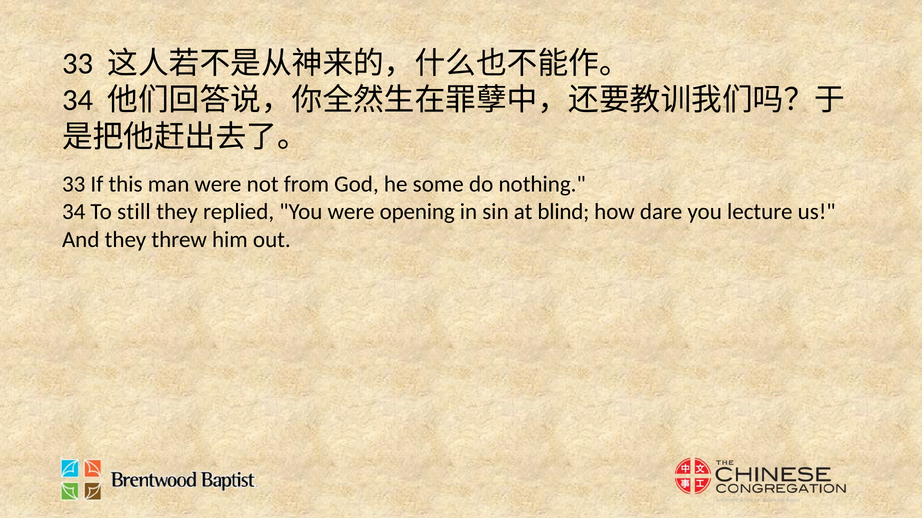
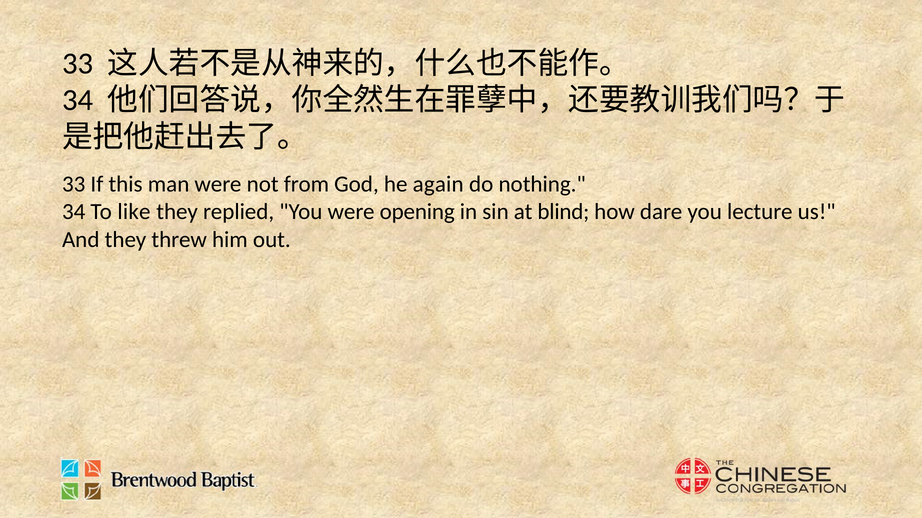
some: some -> again (438, 184)
still: still -> like (134, 212)
